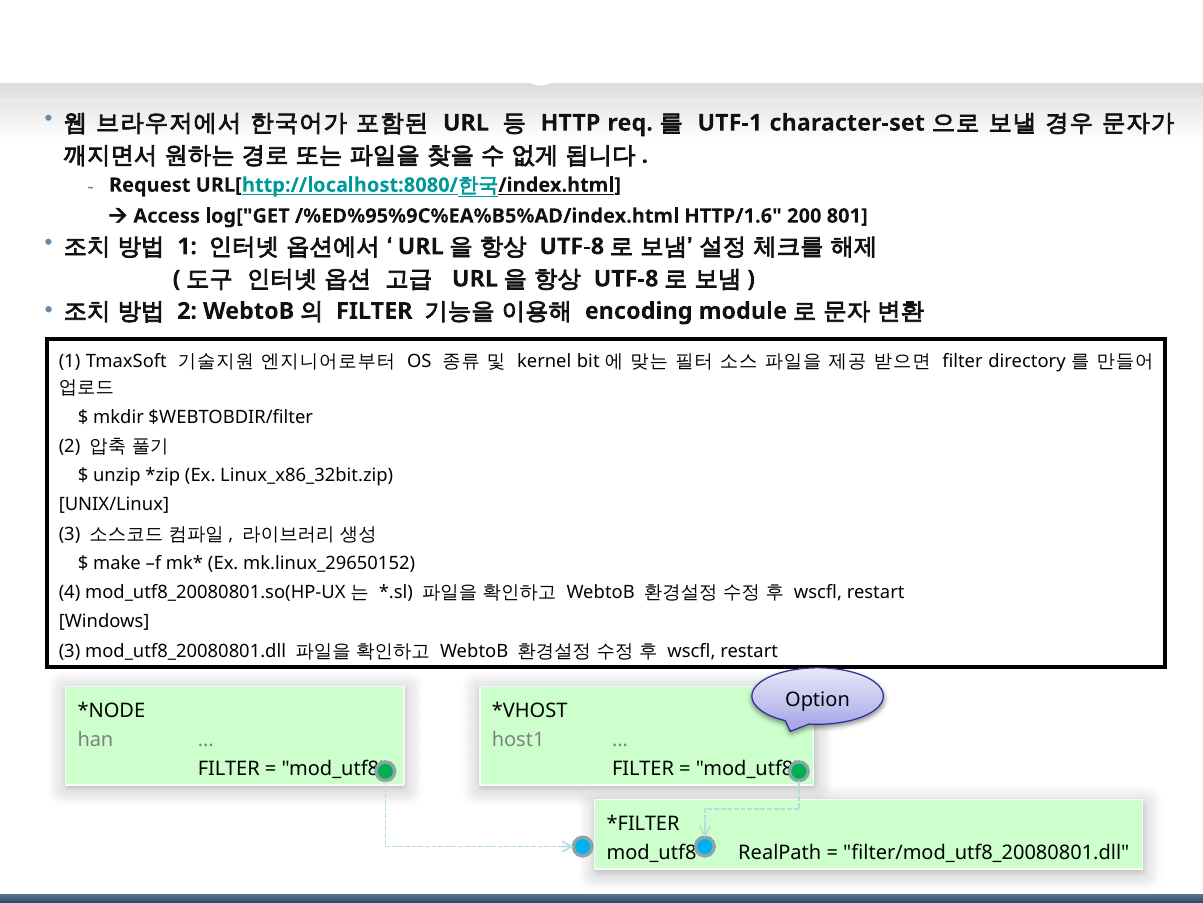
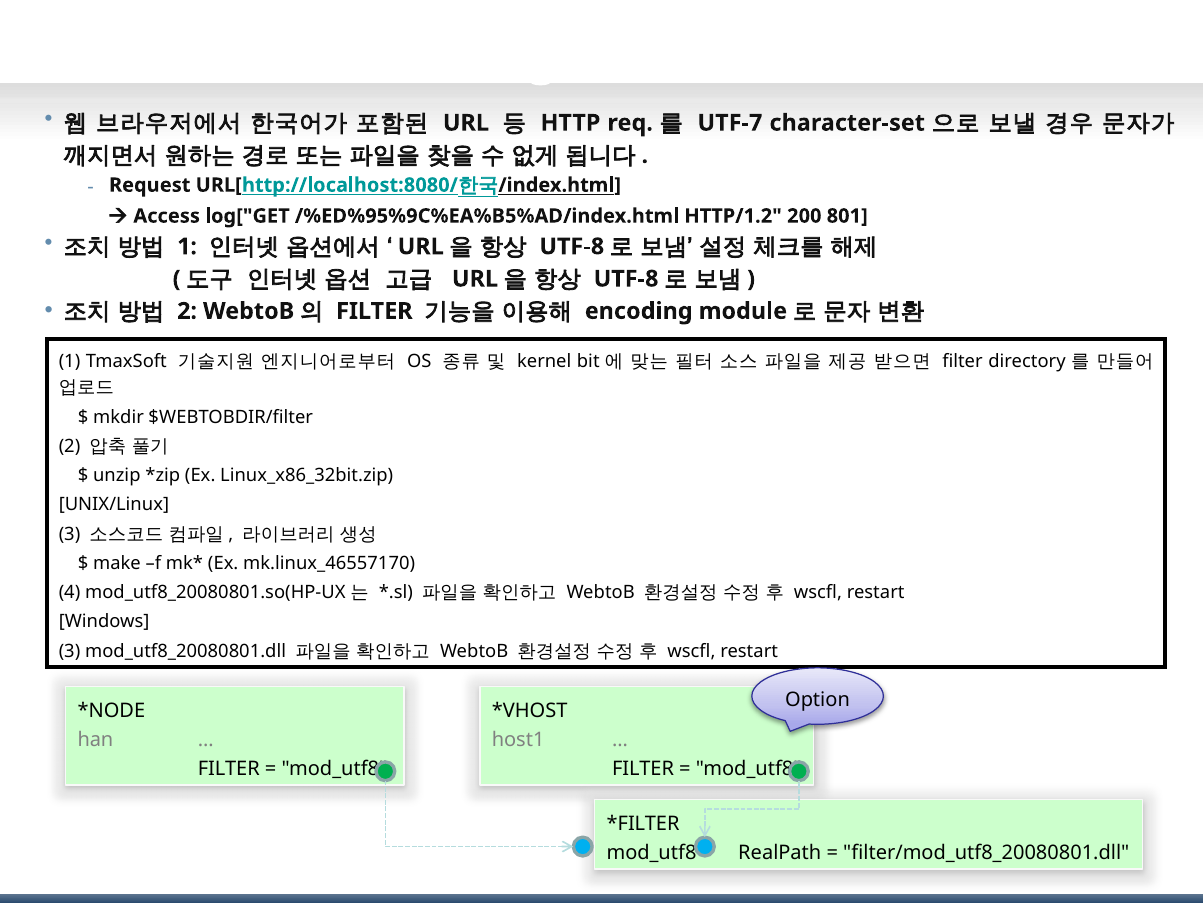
UTF-1: UTF-1 -> UTF-7 (730, 123)
HTTP/1.6: HTTP/1.6 -> HTTP/1.2 (733, 216)
mk.linux_29650152: mk.linux_29650152 -> mk.linux_46557170 (329, 563)
